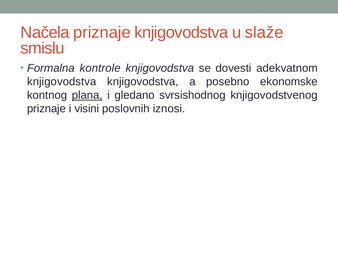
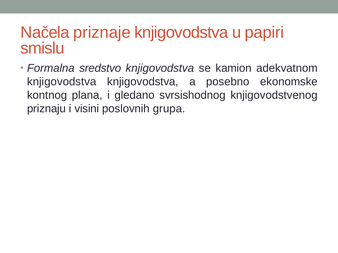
slaže: slaže -> papiri (264, 33)
kontrole: kontrole -> sredstvo (100, 68)
dovesti: dovesti -> kamion (234, 68)
plana underline: present -> none (87, 95)
priznaje: priznaje -> priznaju (46, 109)
iznosi: iznosi -> grupa (169, 109)
